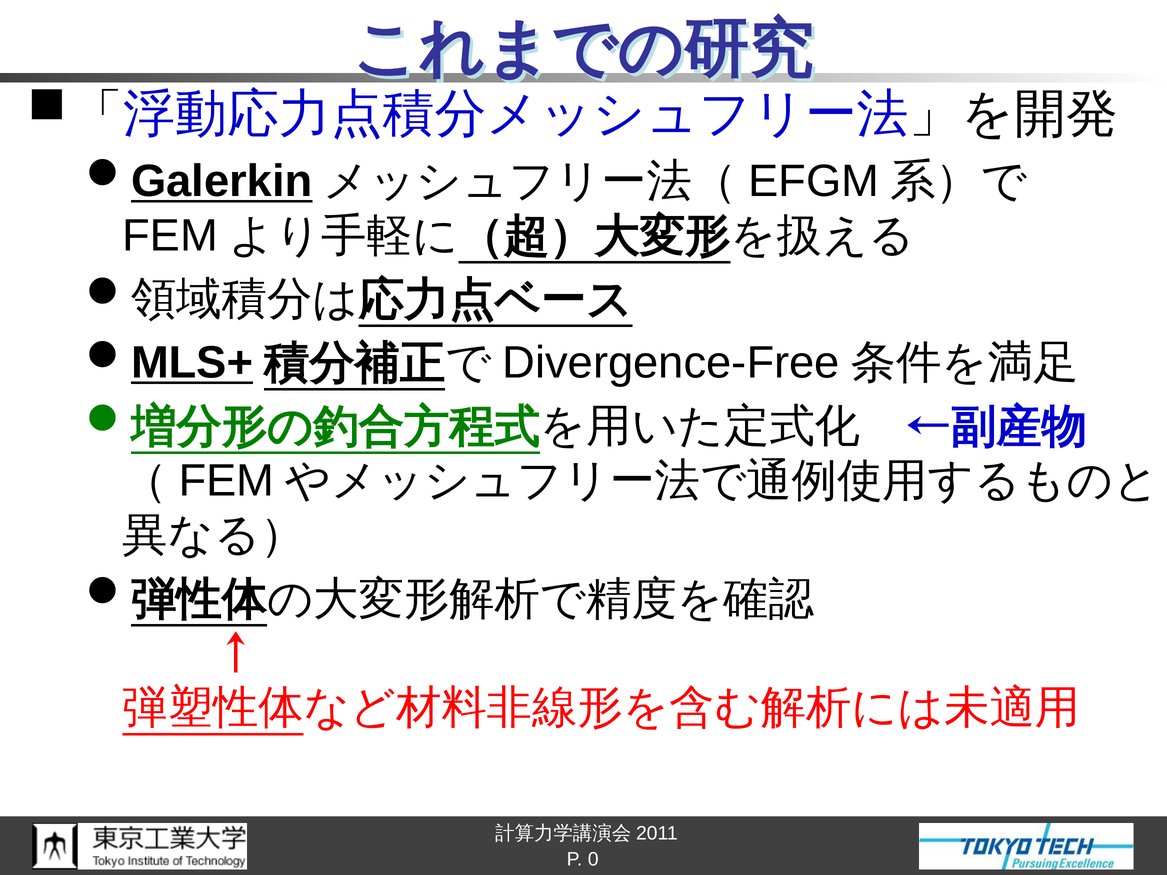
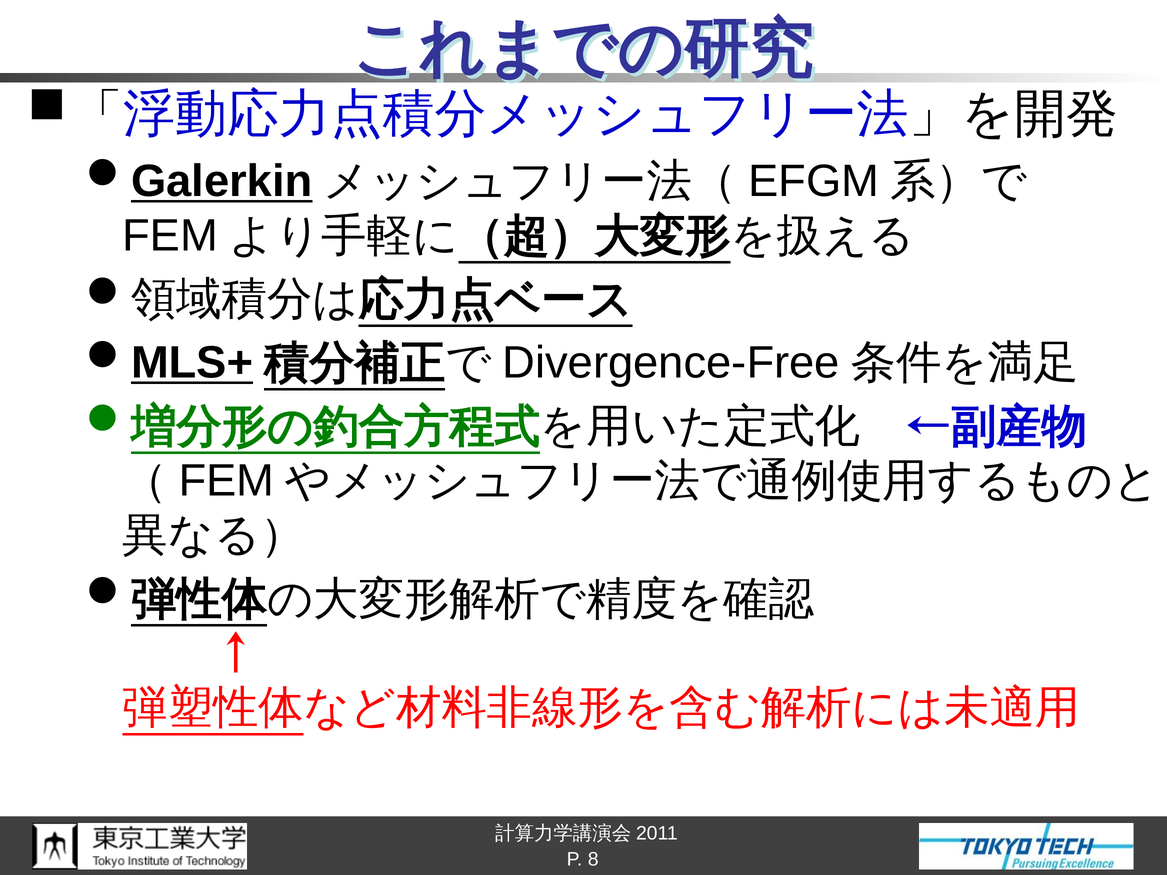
0: 0 -> 8 (593, 860)
